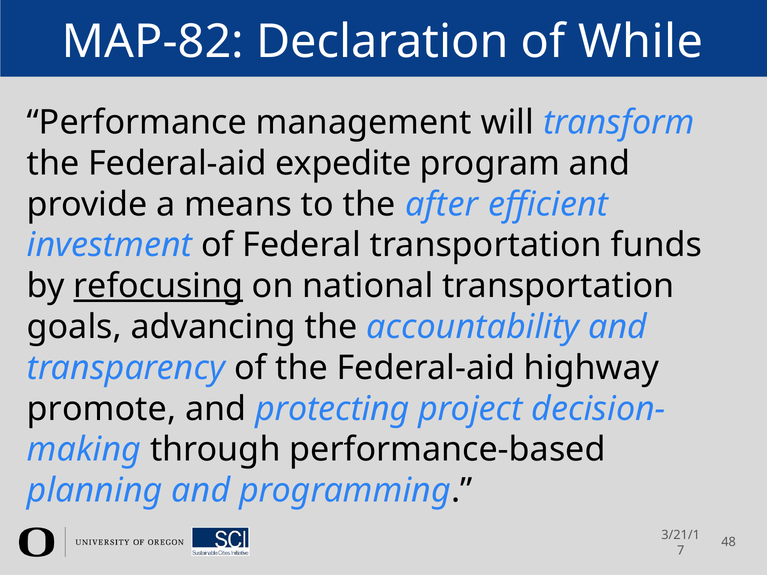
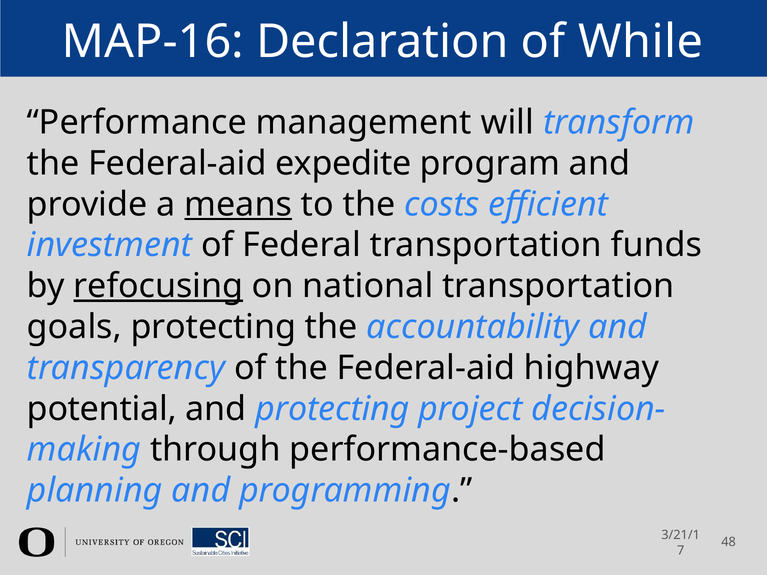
MAP-82: MAP-82 -> MAP-16 (153, 42)
means underline: none -> present (238, 204)
after: after -> costs (442, 204)
goals advancing: advancing -> protecting (213, 327)
promote: promote -> potential (102, 409)
